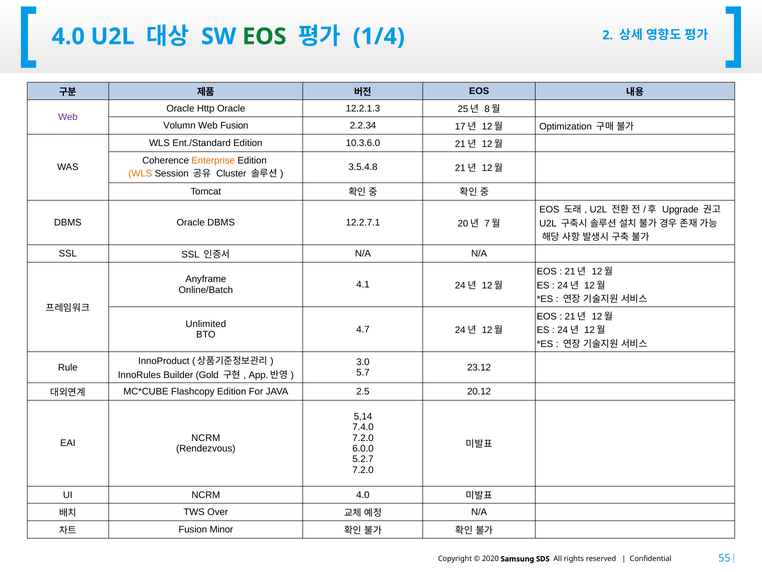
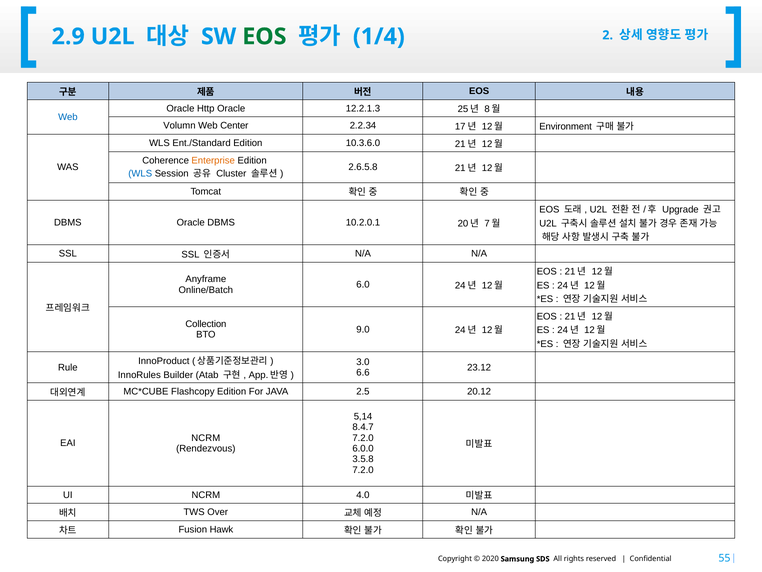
4.0: 4.0 -> 2.9 (68, 37)
Web colour: purple -> blue (68, 117)
Web Fusion: Fusion -> Center (234, 126)
Optimization: Optimization -> Environment (566, 127)
3.5.4.8: 3.5.4.8 -> 2.6.5.8 (363, 167)
WLS colour: orange -> blue (140, 173)
12.2.7.1: 12.2.7.1 -> 10.2.0.1 (363, 222)
4.1: 4.1 -> 6.0 (363, 284)
Unlimited: Unlimited -> Collection (206, 324)
4.7: 4.7 -> 9.0 (363, 329)
5.7: 5.7 -> 6.6 (363, 372)
Gold: Gold -> Atab (207, 375)
7.4.0: 7.4.0 -> 8.4.7 (363, 427)
5.2.7: 5.2.7 -> 3.5.8 (363, 459)
Minor: Minor -> Hawk (221, 529)
